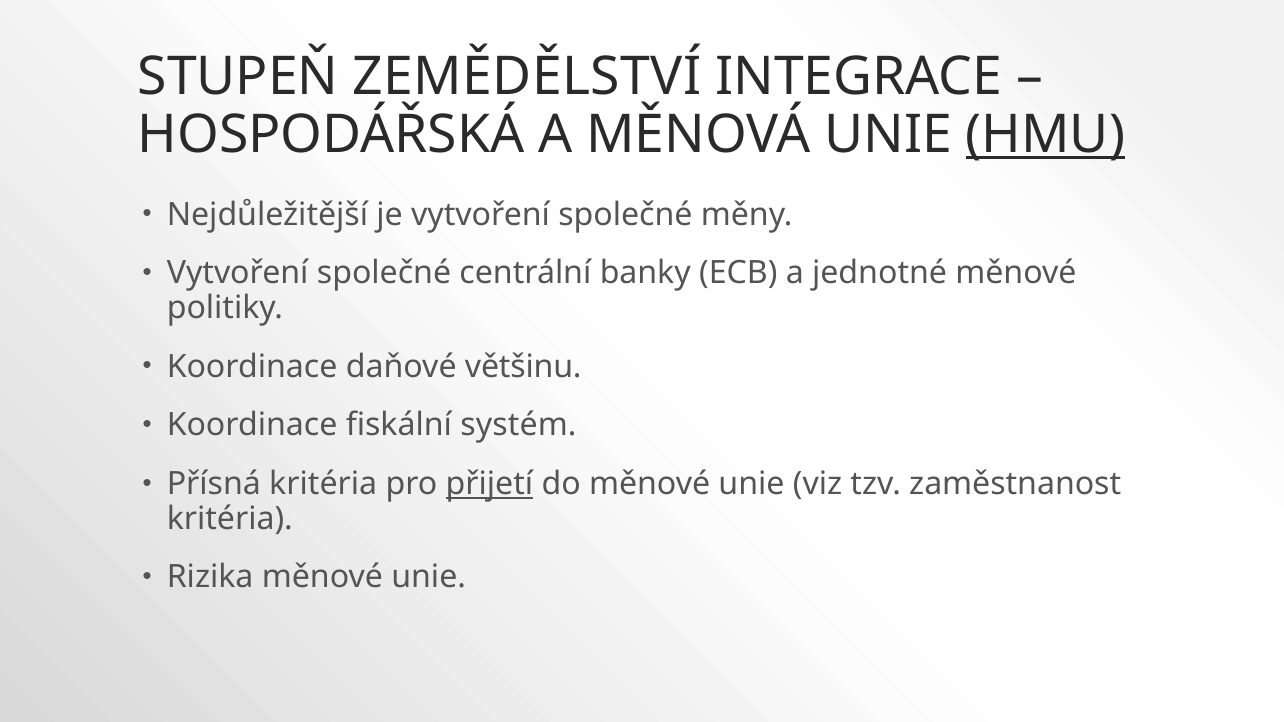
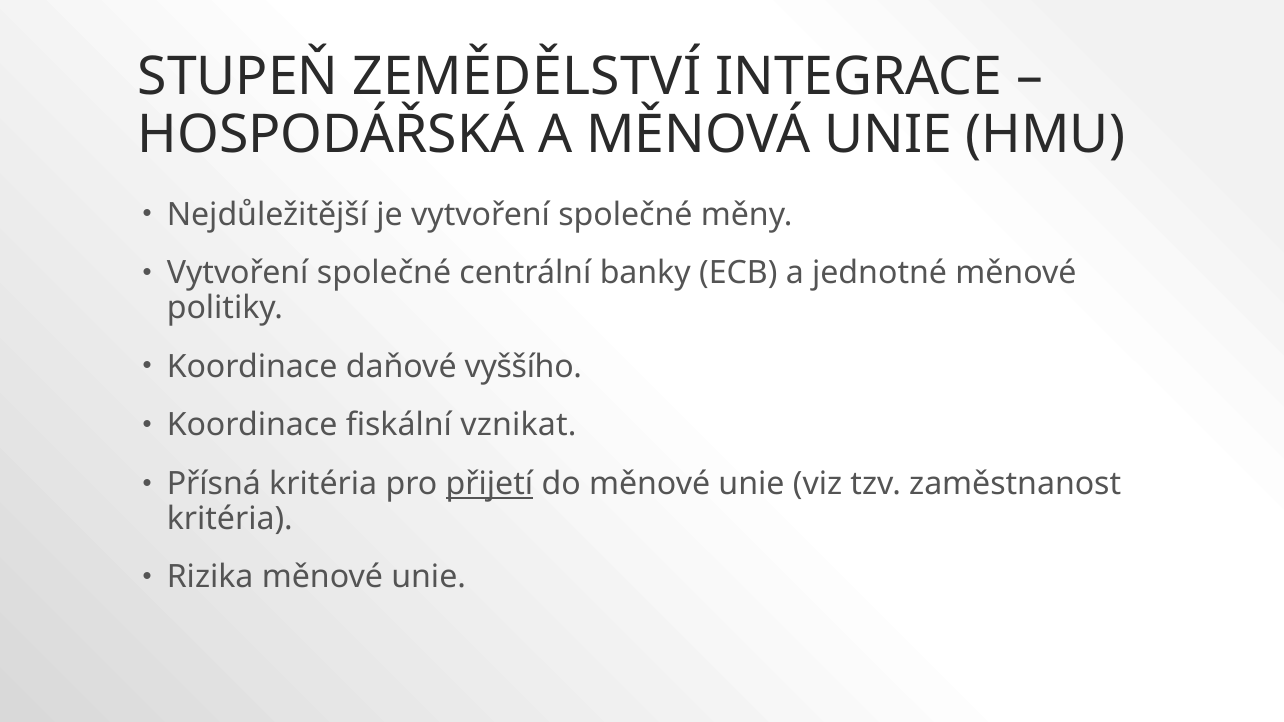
HMU underline: present -> none (1045, 134)
většinu: většinu -> vyššího (523, 367)
systém: systém -> vznikat (518, 426)
